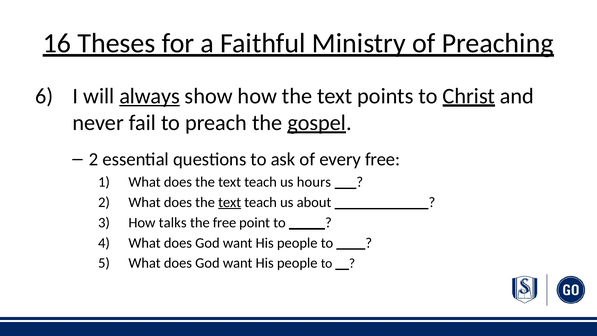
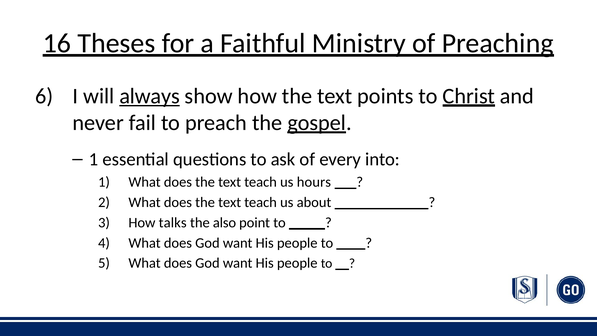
2: 2 -> 1 (94, 159)
every free: free -> into (383, 159)
text underline: present -> none (230, 202)
the free: free -> also (224, 222)
